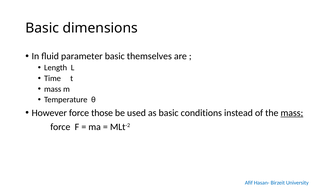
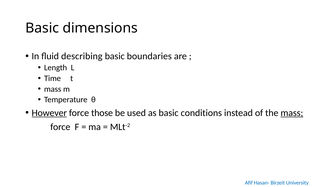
parameter: parameter -> describing (82, 56)
themselves: themselves -> boundaries (149, 56)
However underline: none -> present (49, 113)
